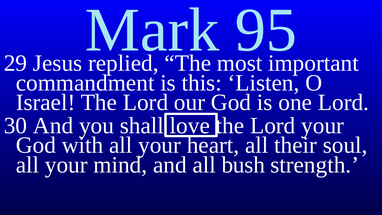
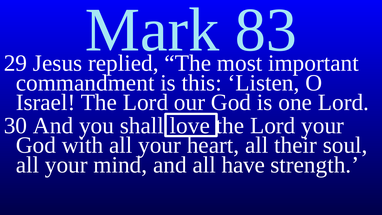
95: 95 -> 83 (266, 30)
bush: bush -> have (243, 165)
